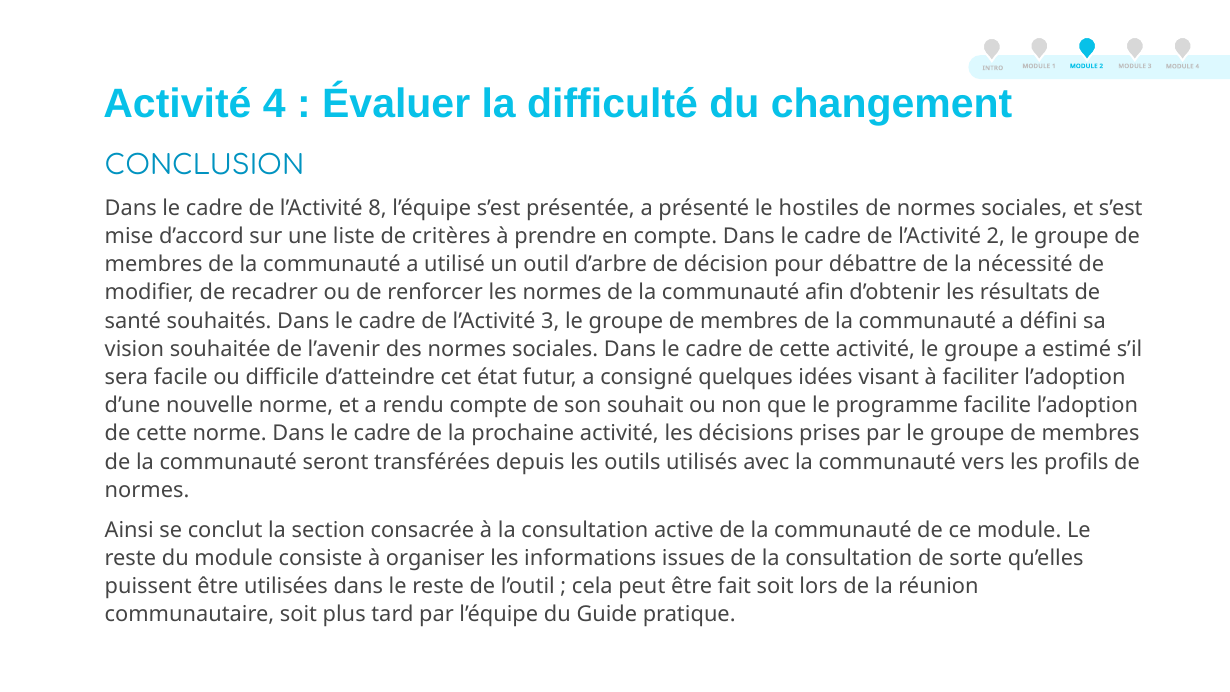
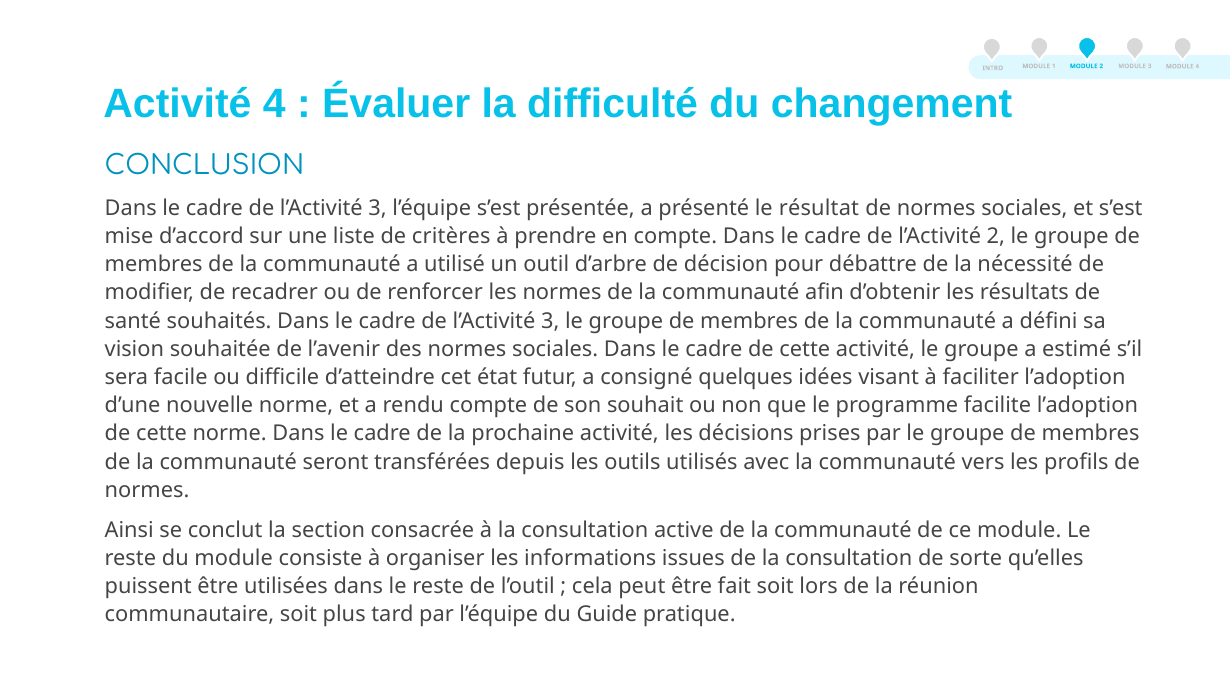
8: 8 -> 3 (378, 208)
hostiles: hostiles -> résultat (819, 208)
